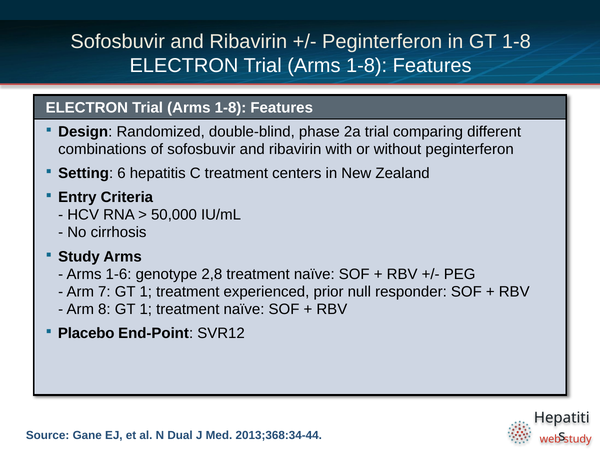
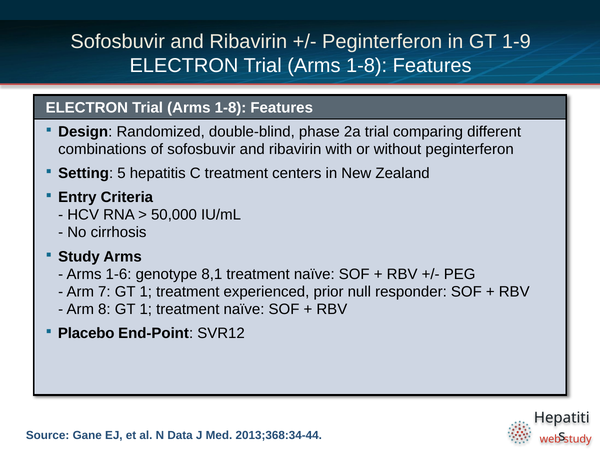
GT 1-8: 1-8 -> 1-9 (516, 42)
6: 6 -> 5 (121, 173)
2,8: 2,8 -> 8,1 (212, 274)
Dual: Dual -> Data (180, 435)
